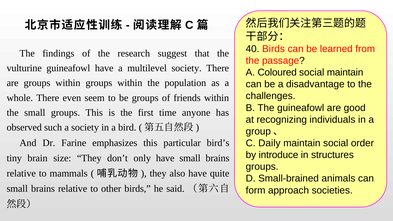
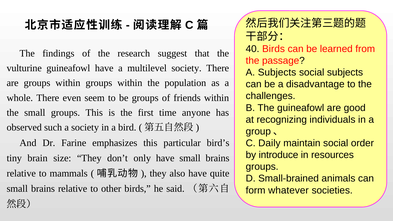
A Coloured: Coloured -> Subjects (277, 72)
social maintain: maintain -> subjects (345, 72)
structures: structures -> resources (332, 155)
approach: approach -> whatever (288, 190)
